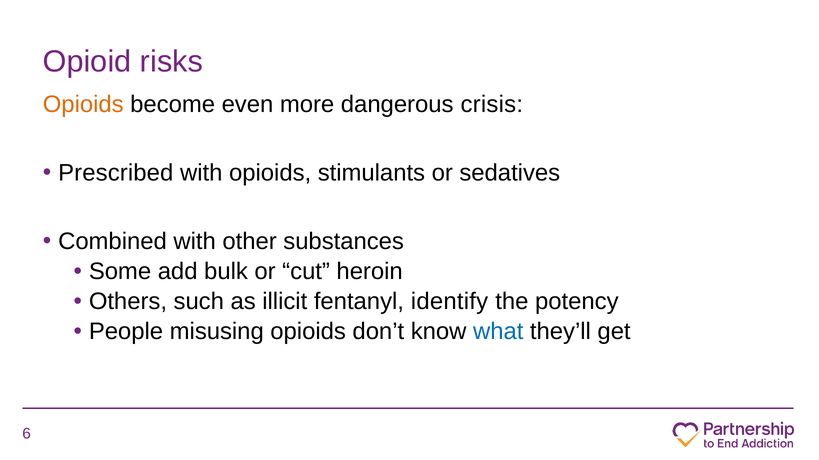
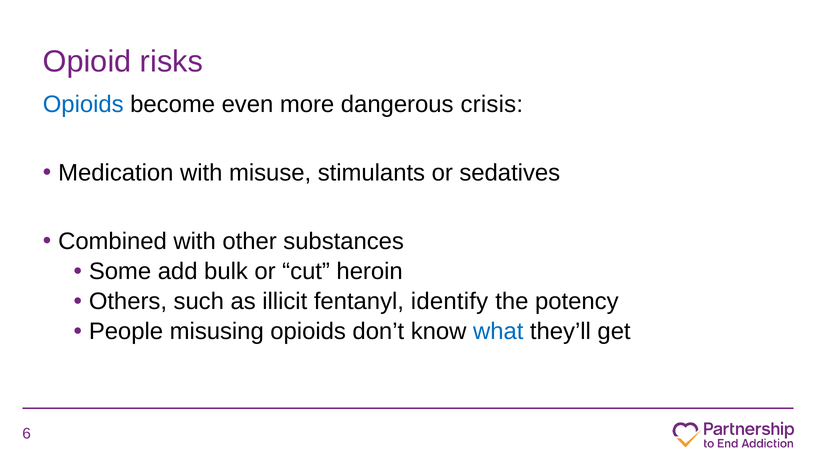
Opioids colour: orange -> blue (83, 105)
Prescribed: Prescribed -> Medication (116, 173)
with opioids: opioids -> misuse (270, 173)
